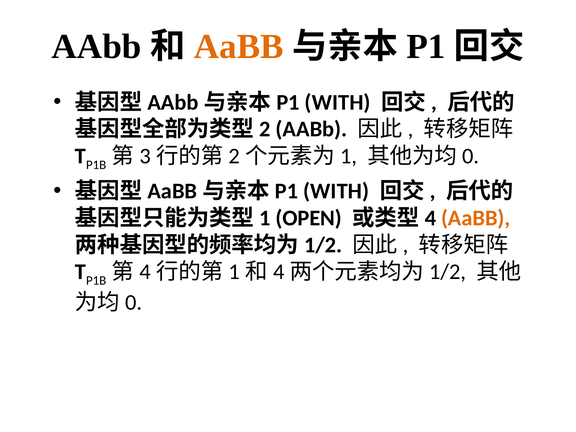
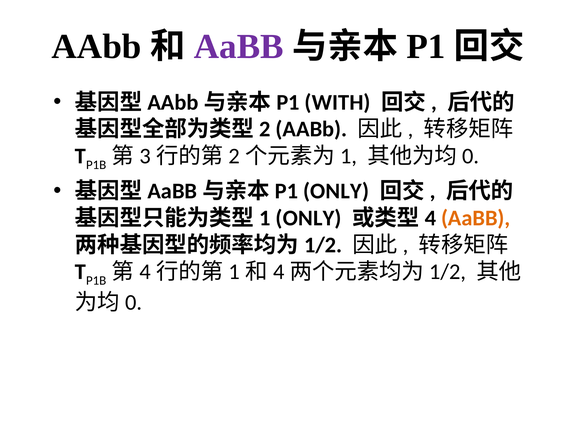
AaBB colour: orange -> purple (239, 47)
WITH: WITH -> ONLY (336, 191)
OPEN: OPEN -> ONLY (309, 218)
